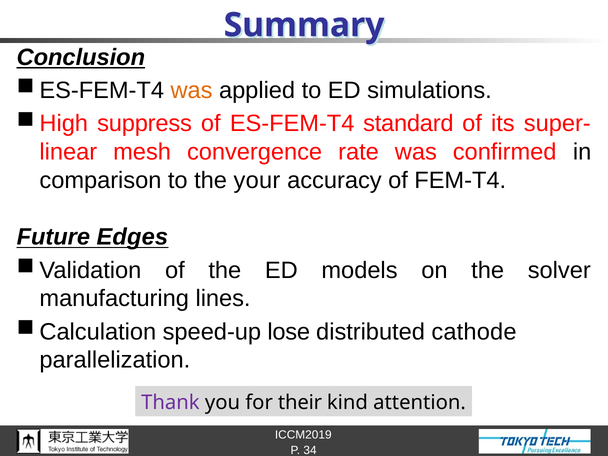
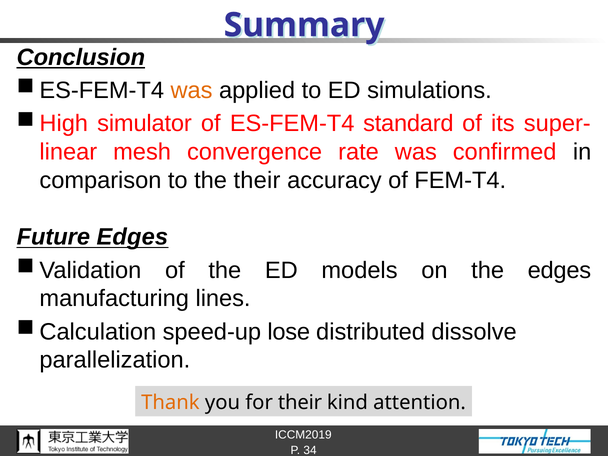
suppress: suppress -> simulator (145, 124)
the your: your -> their (257, 180)
the solver: solver -> edges (559, 270)
cathode: cathode -> dissolve (474, 332)
Thank colour: purple -> orange (170, 403)
